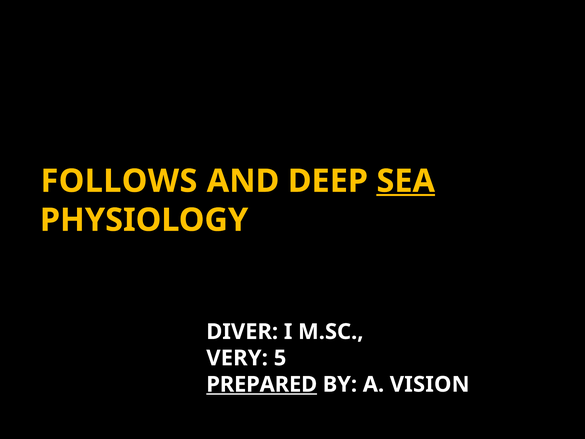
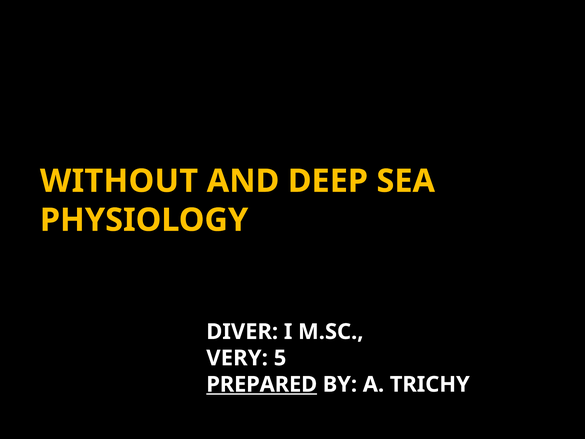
FOLLOWS: FOLLOWS -> WITHOUT (119, 181)
SEA underline: present -> none (406, 181)
VISION: VISION -> TRICHY (430, 384)
